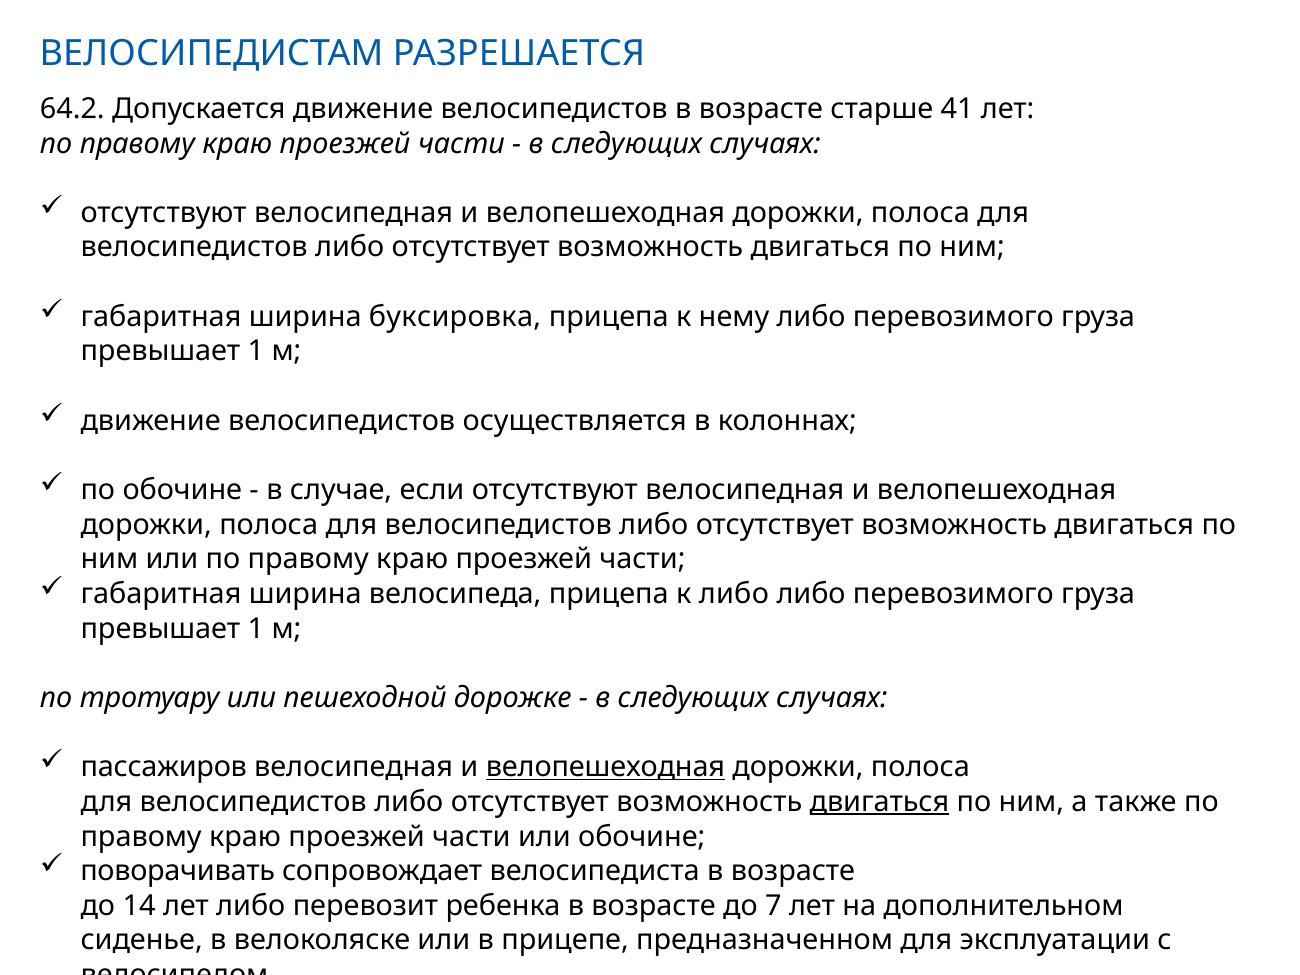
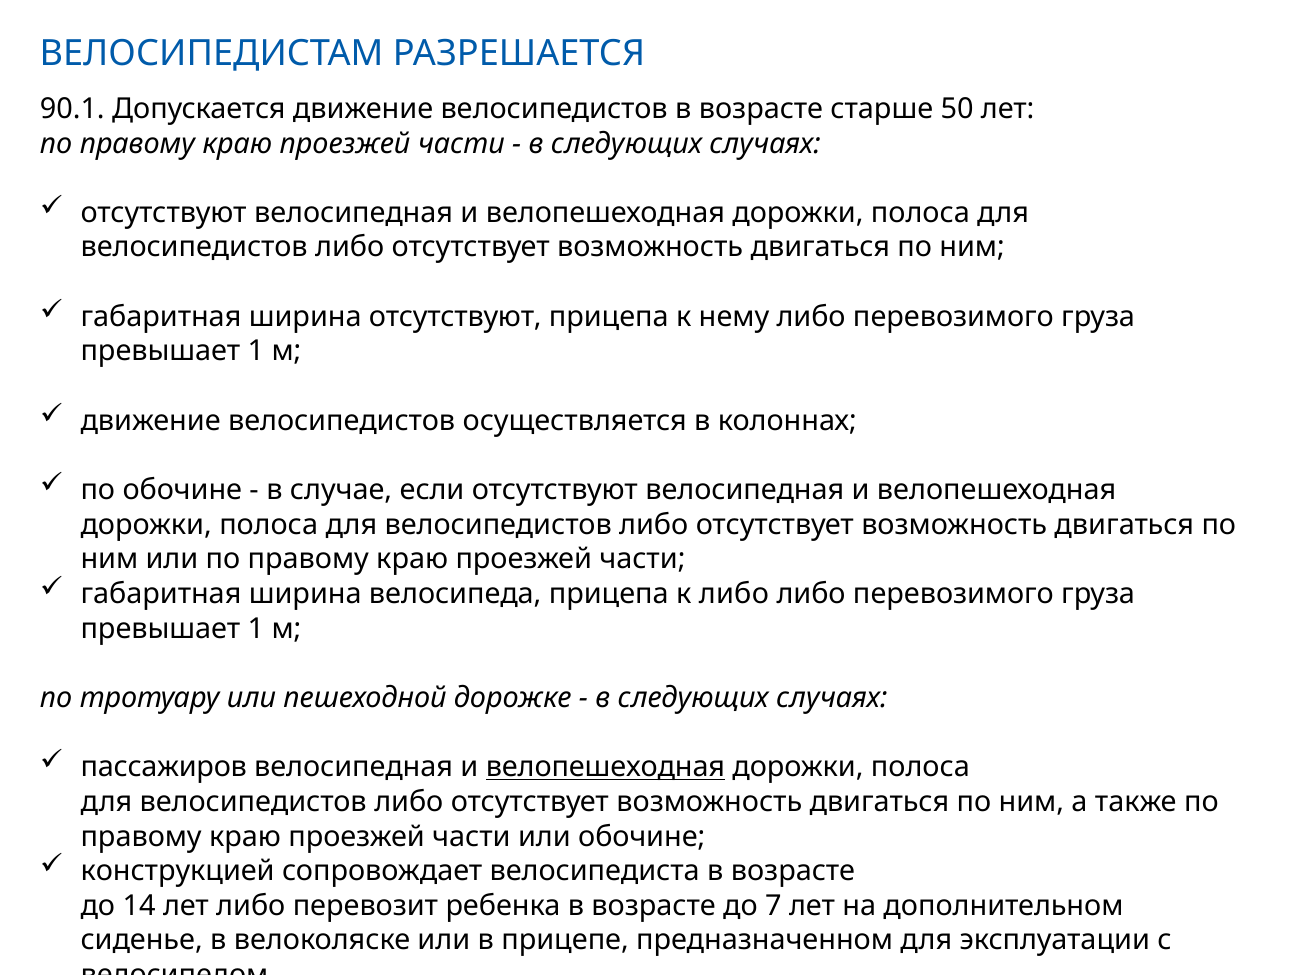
64.2: 64.2 -> 90.1 (72, 109)
41: 41 -> 50 (957, 109)
ширина буксировка: буксировка -> отсутствуют (455, 317)
двигаться underline: present -> none (879, 802)
поворачивать: поворачивать -> конструкцией (178, 871)
